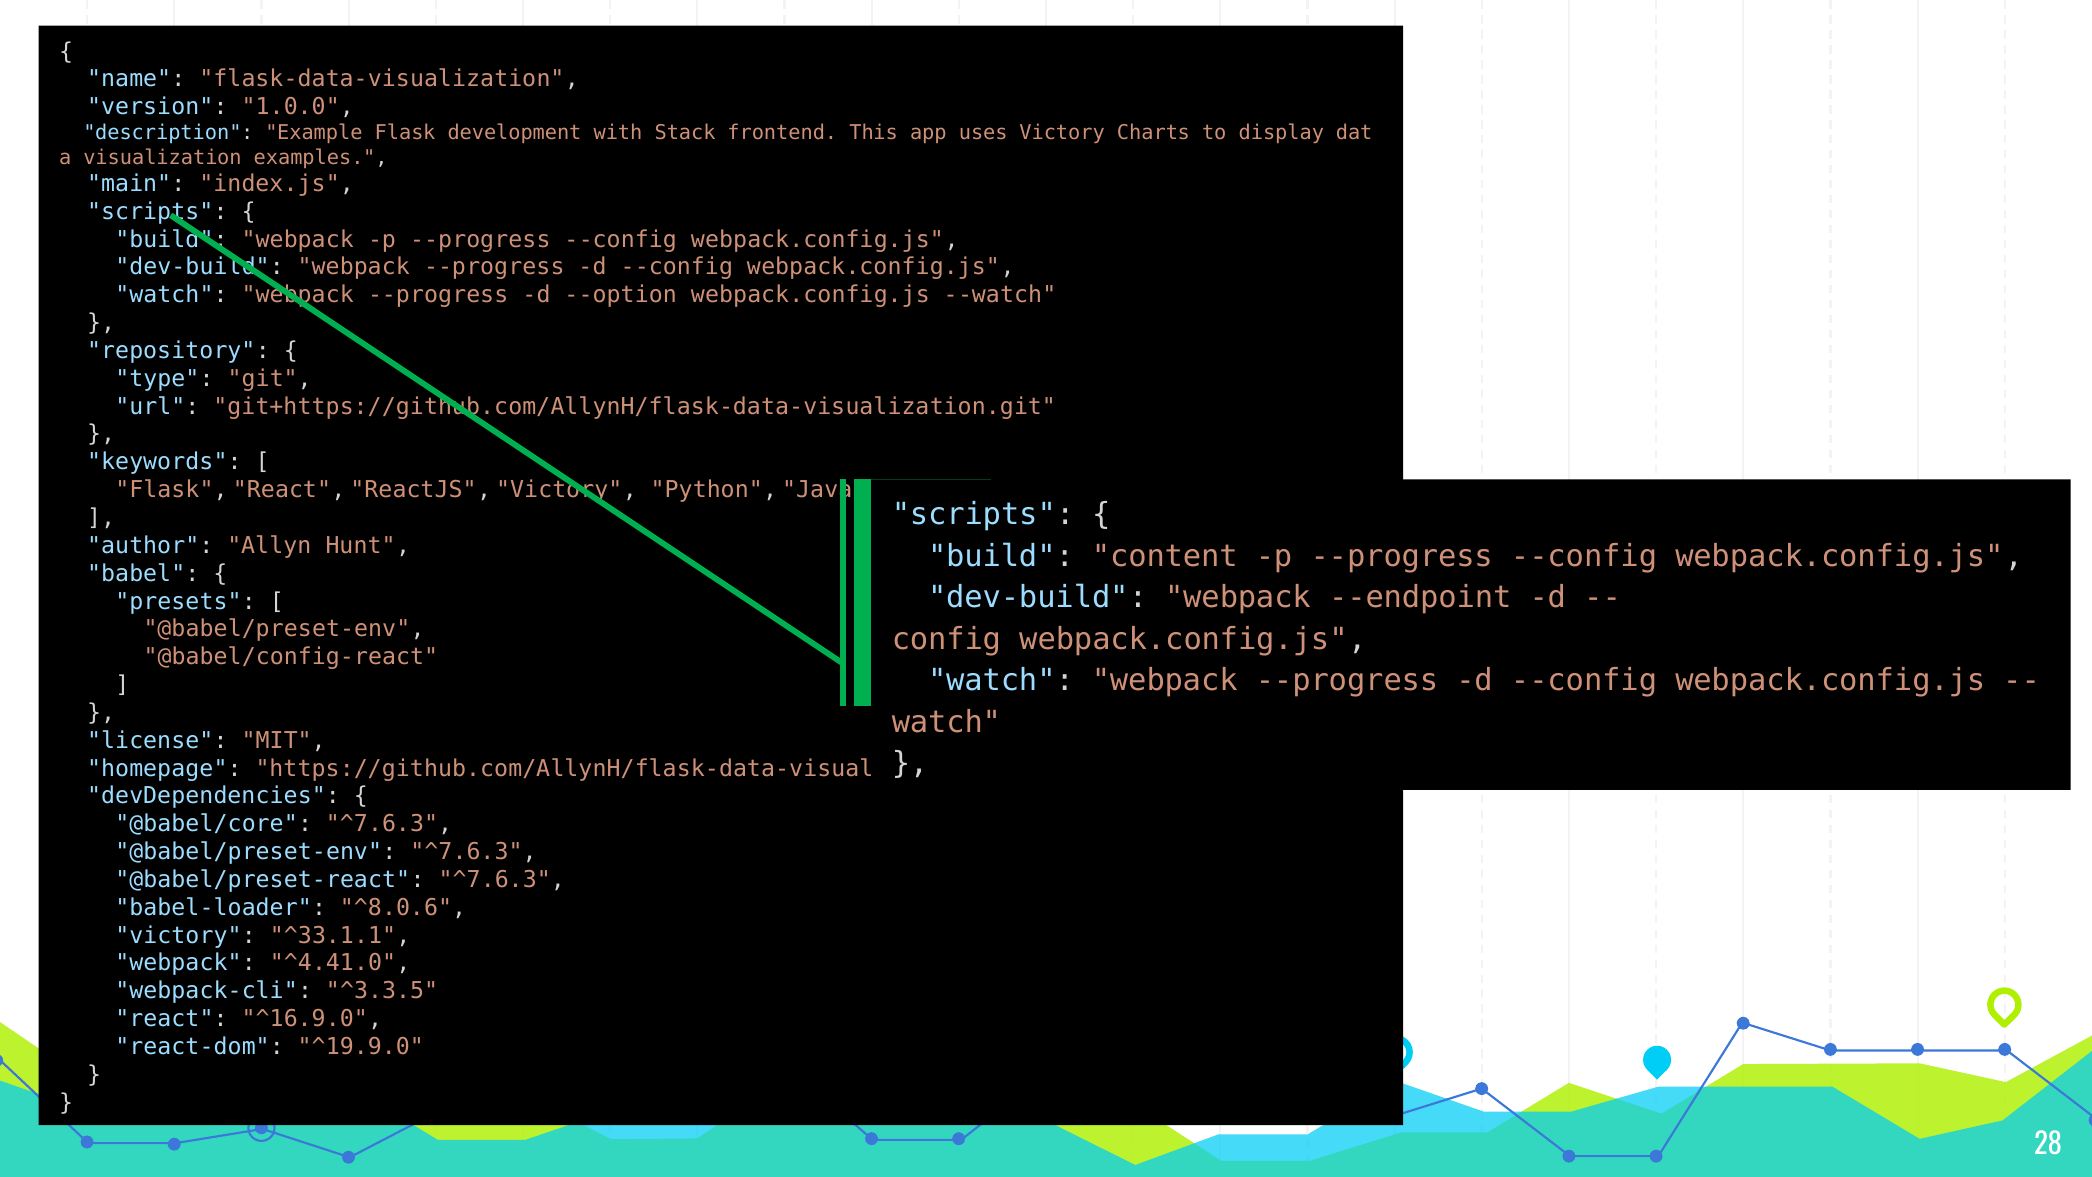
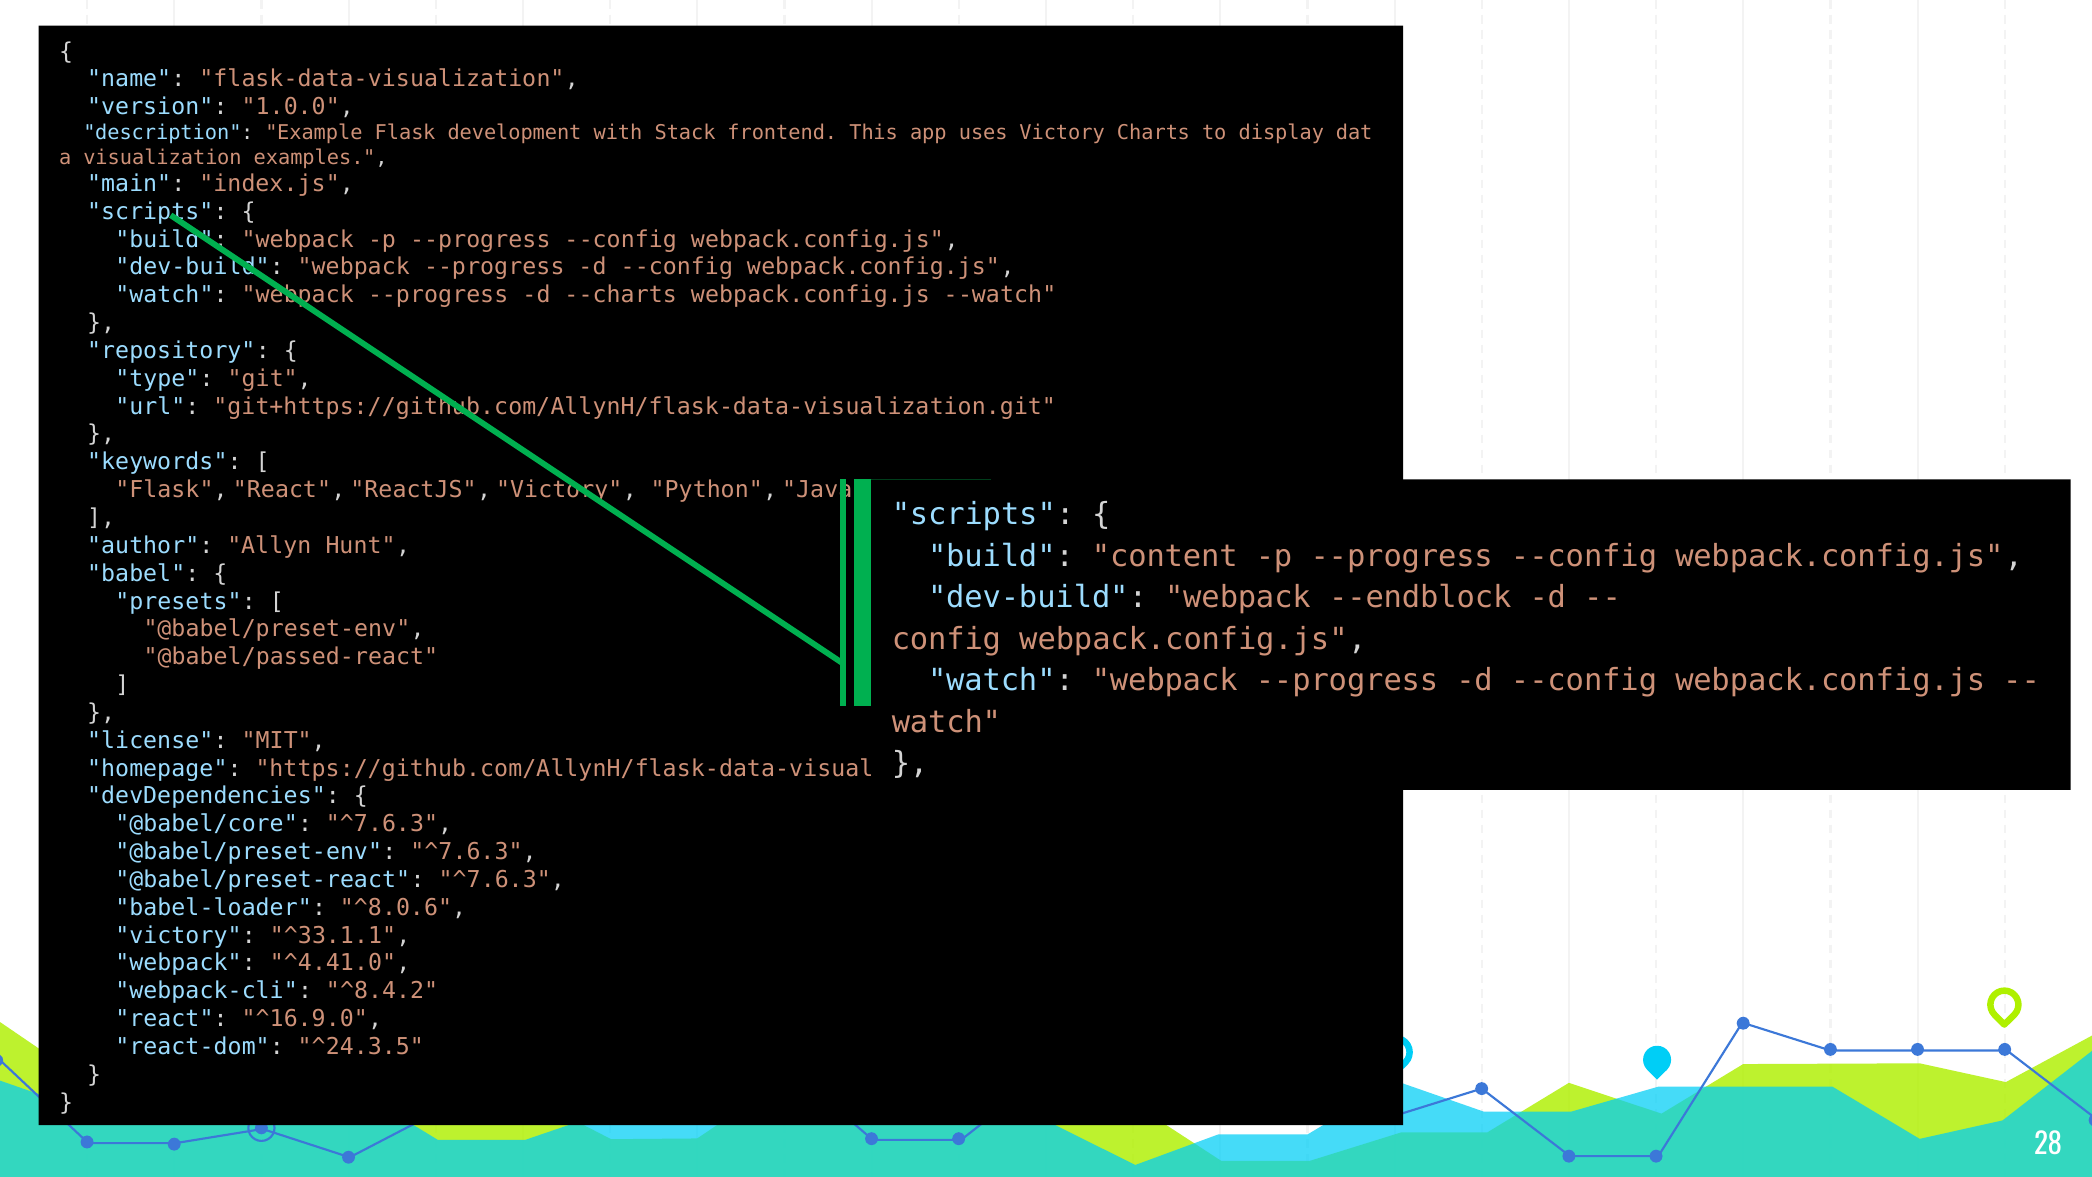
--option: --option -> --charts (621, 295)
--endpoint: --endpoint -> --endblock (1420, 598)
@babel/config-react: @babel/config-react -> @babel/passed-react (291, 657)
^3.3.5: ^3.3.5 -> ^8.4.2 (382, 991)
^19.9.0: ^19.9.0 -> ^24.3.5 (361, 1047)
